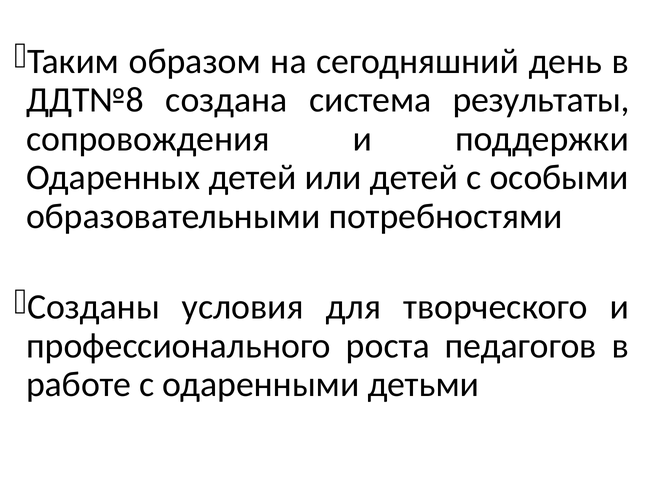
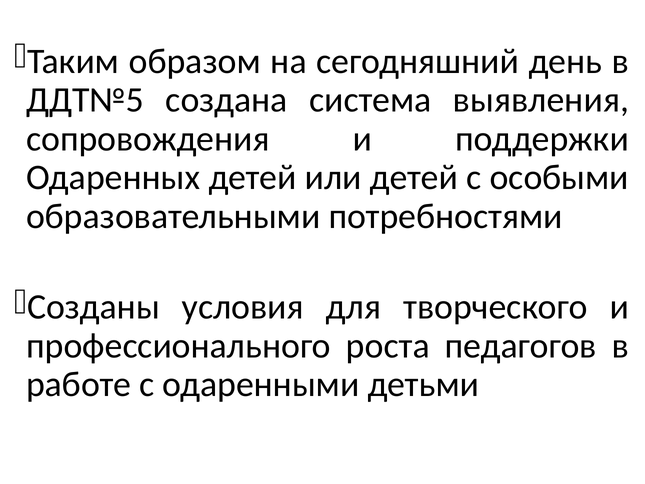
ДДТ№8: ДДТ№8 -> ДДТ№5 (85, 100)
результаты: результаты -> выявления (541, 100)
